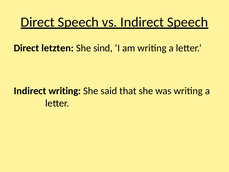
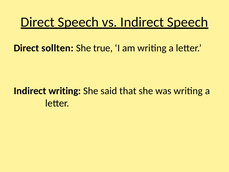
letzten: letzten -> sollten (57, 48)
sind: sind -> true (103, 48)
